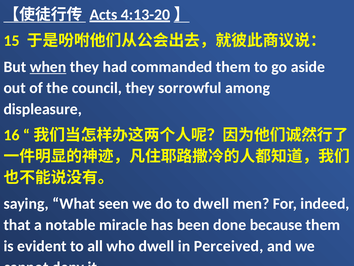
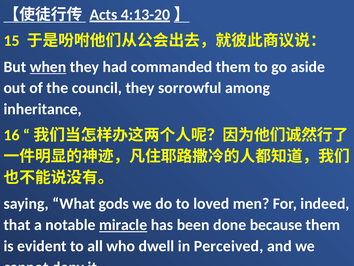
displeasure: displeasure -> inheritance (43, 109)
seen: seen -> gods (114, 203)
to dwell: dwell -> loved (211, 203)
miracle underline: none -> present (123, 225)
